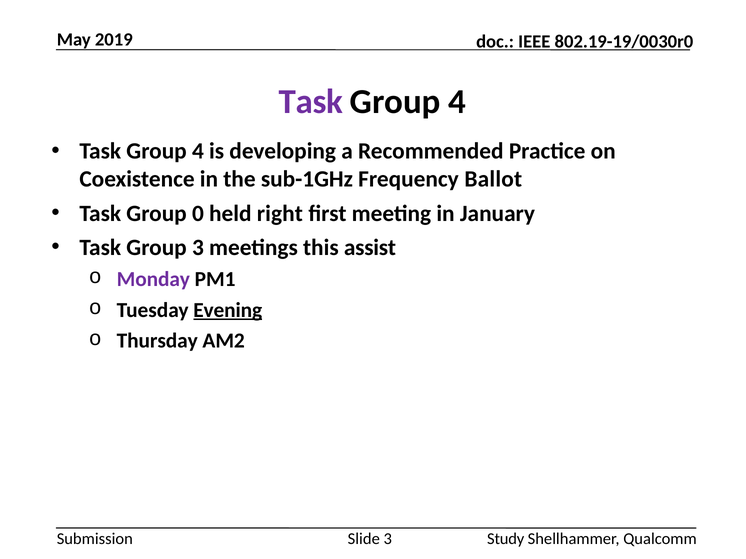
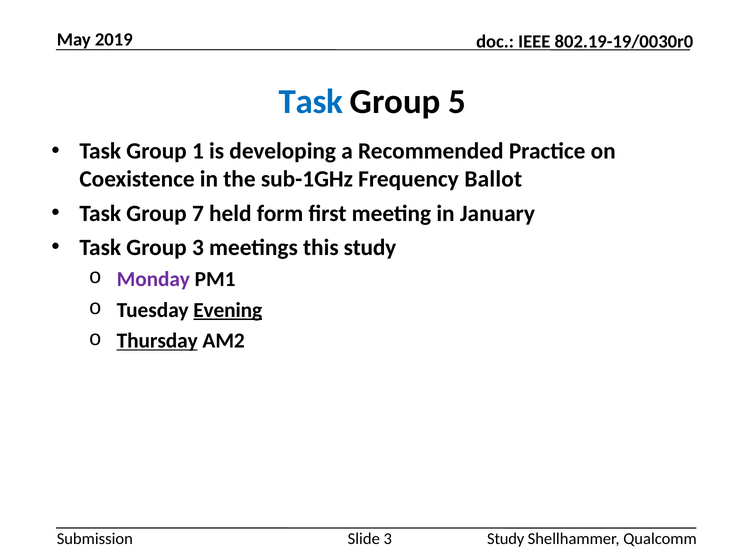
Task colour: purple -> blue (311, 102)
4: 4 -> 5 (457, 102)
4: 4 -> 1 (198, 151)
0: 0 -> 7 (198, 214)
right: right -> form (280, 214)
this assist: assist -> study (370, 248)
Thursday underline: none -> present (157, 341)
